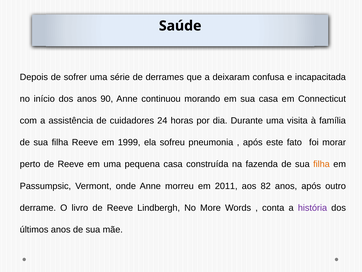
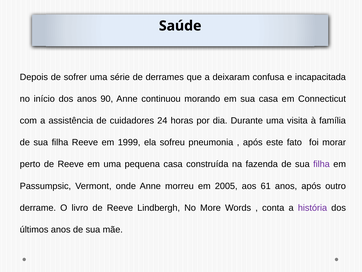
filha colour: orange -> purple (322, 164)
2011: 2011 -> 2005 (226, 186)
82: 82 -> 61 (266, 186)
